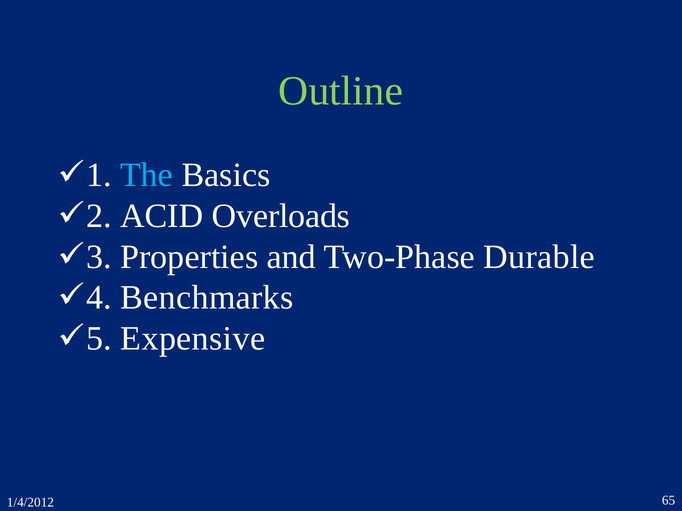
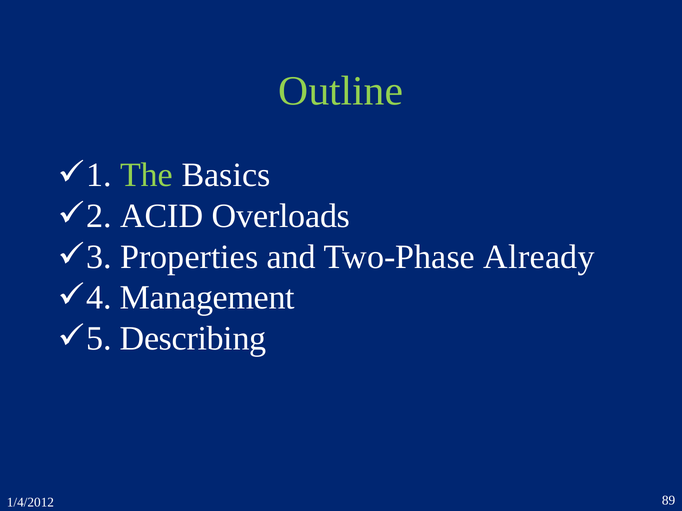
The colour: light blue -> light green (147, 175)
Durable: Durable -> Already (539, 257)
Benchmarks: Benchmarks -> Management (207, 298)
Expensive: Expensive -> Describing (193, 339)
65: 65 -> 89 (669, 501)
